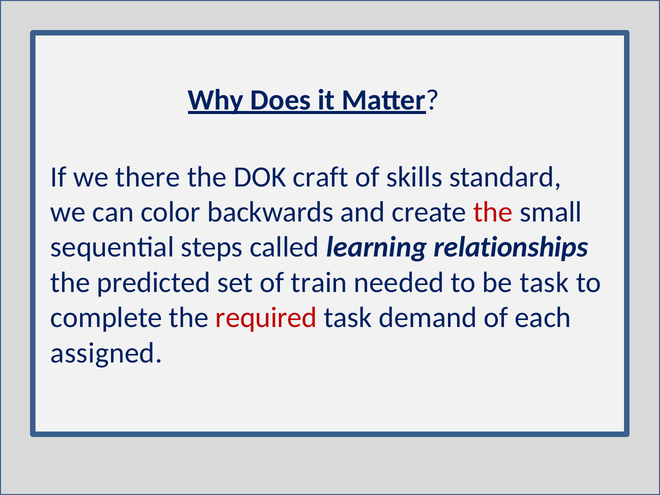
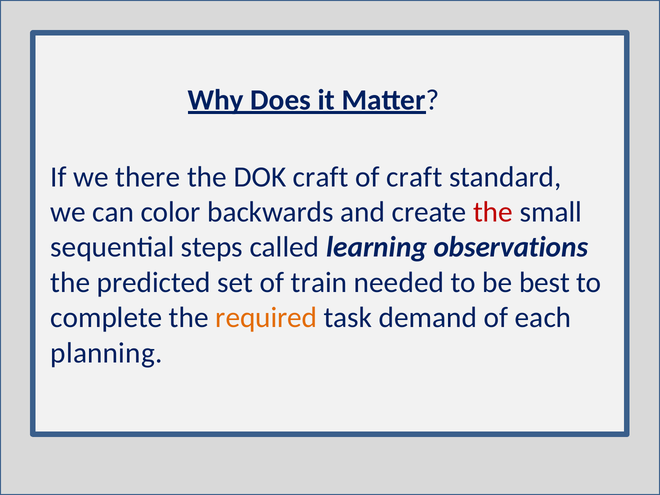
of skills: skills -> craft (414, 177)
relationships: relationships -> observations (511, 247)
be task: task -> best (544, 283)
required colour: red -> orange (266, 318)
assigned: assigned -> planning (106, 353)
